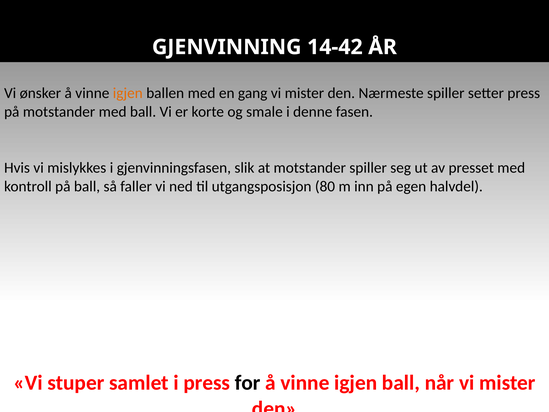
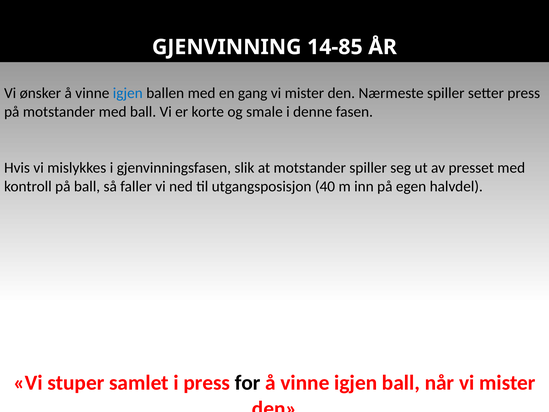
14-42: 14-42 -> 14-85 (335, 47)
igjen colour: orange -> blue (128, 93)
80: 80 -> 40 (325, 186)
